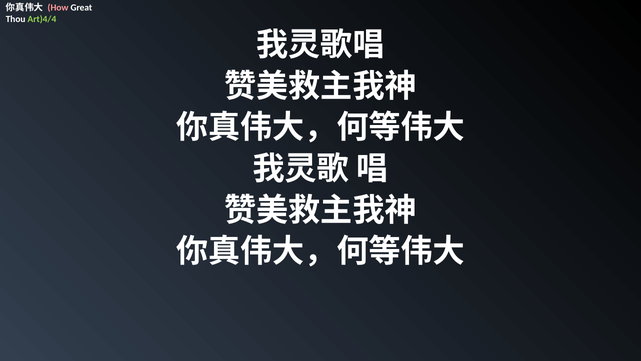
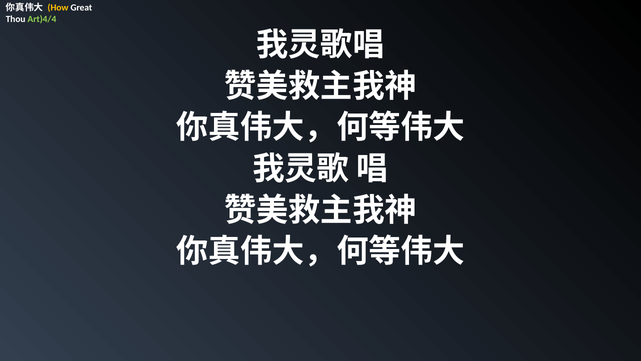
How colour: pink -> yellow (58, 8)
